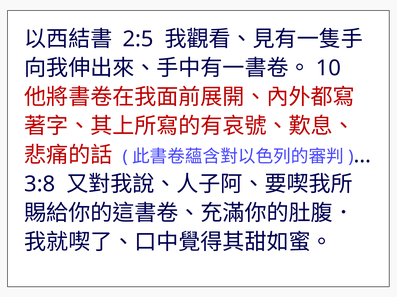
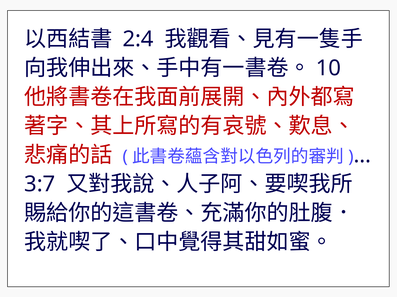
2:5: 2:5 -> 2:4 (138, 39)
3:8: 3:8 -> 3:7 (40, 185)
